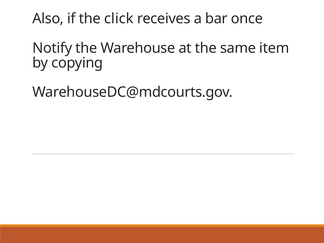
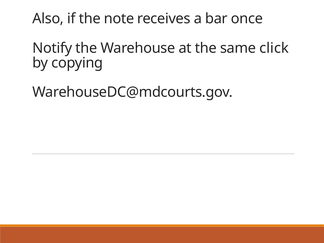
click: click -> note (119, 19)
item: item -> click (274, 48)
